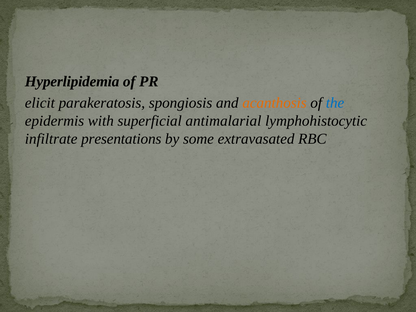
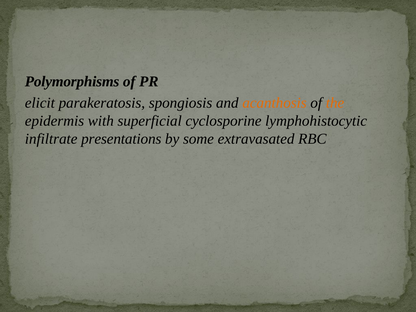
Hyperlipidemia: Hyperlipidemia -> Polymorphisms (72, 81)
the colour: blue -> orange (335, 103)
antimalarial: antimalarial -> cyclosporine (224, 121)
